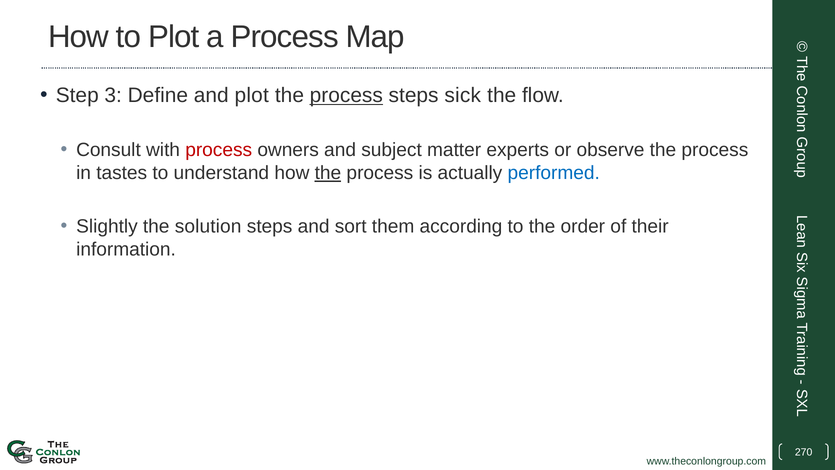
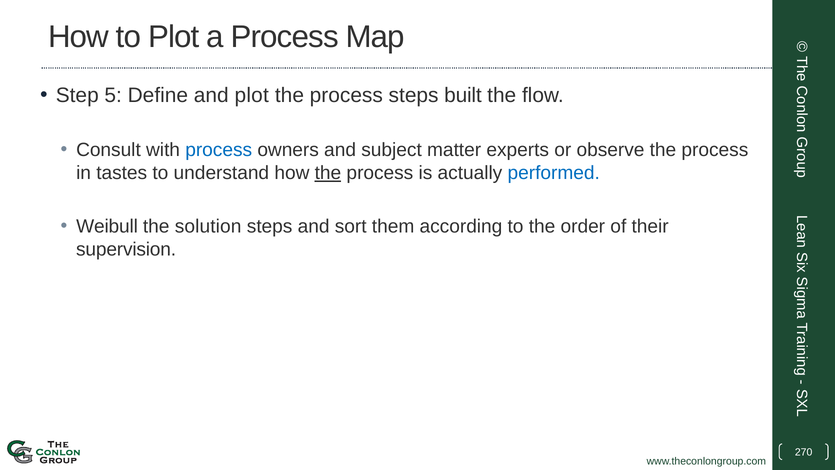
3: 3 -> 5 (113, 95)
process underline: present -> none (346, 95)
sick: sick -> built (463, 95)
process colour: red -> blue (219, 150)
Slightly: Slightly -> Weibull (107, 226)
information: information -> supervision (126, 249)
